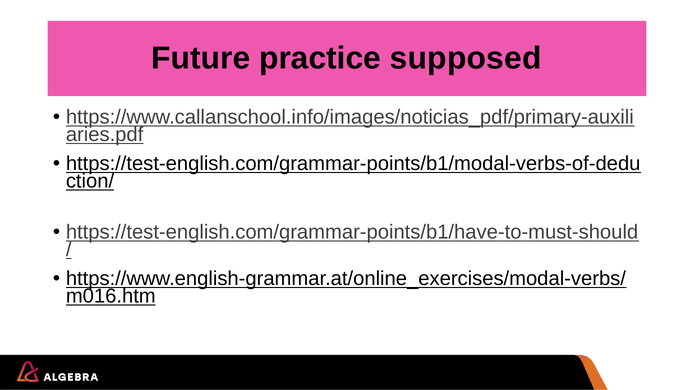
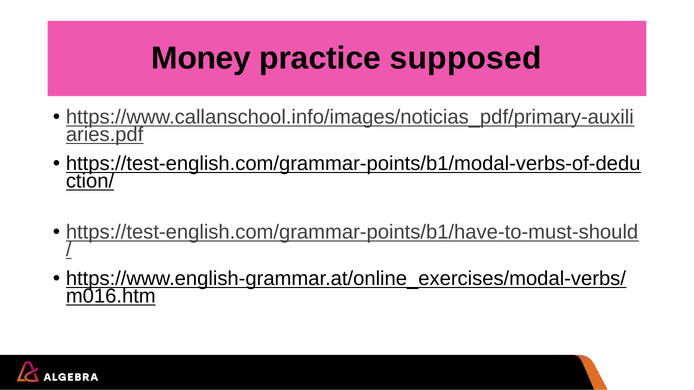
Future: Future -> Money (201, 58)
